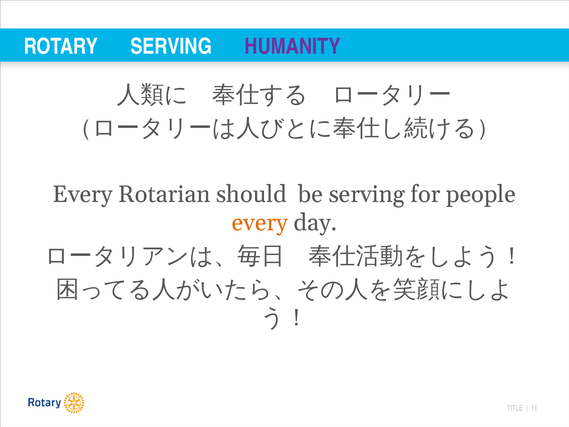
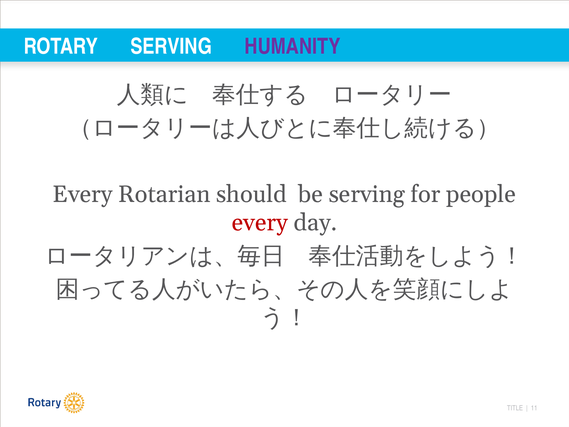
every colour: orange -> red (260, 223)
